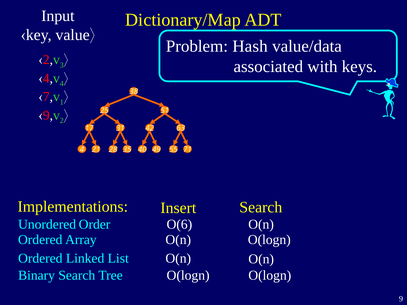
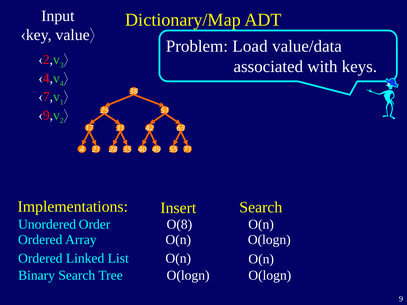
Hash: Hash -> Load (250, 46)
O(6: O(6 -> O(8 (179, 225)
